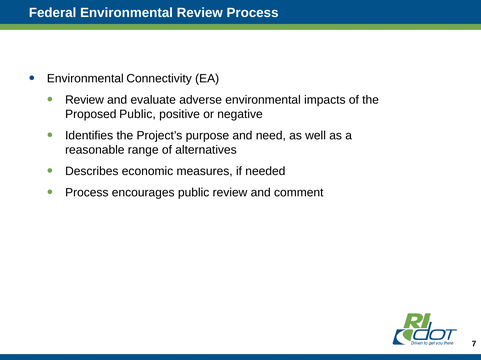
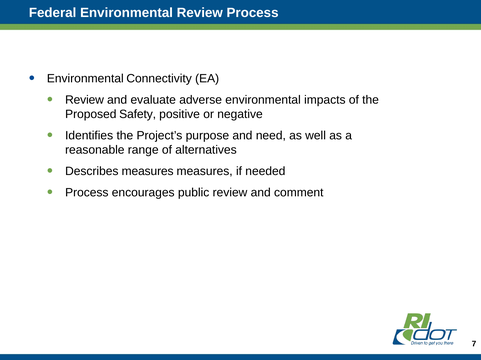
Proposed Public: Public -> Safety (138, 114)
Describes economic: economic -> measures (148, 172)
